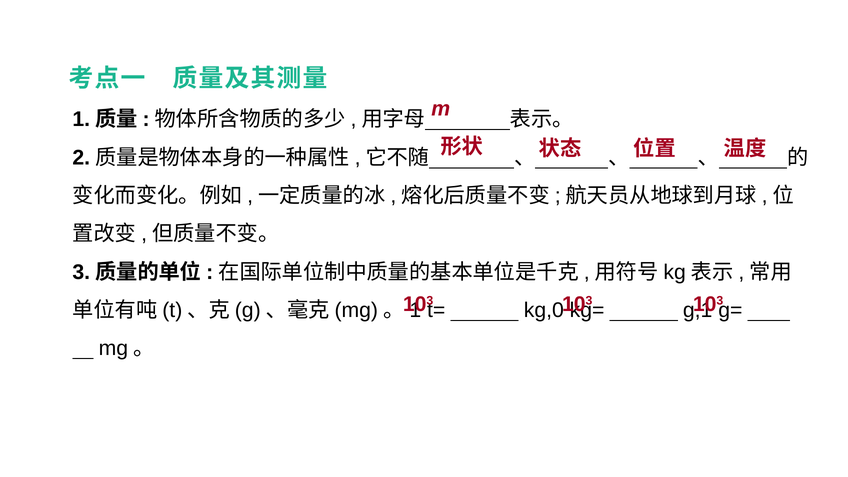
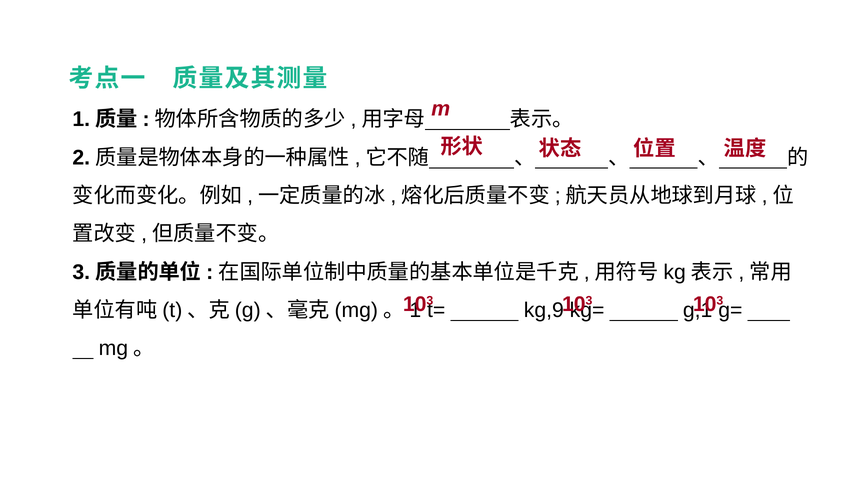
kg,0: kg,0 -> kg,9 (544, 310)
